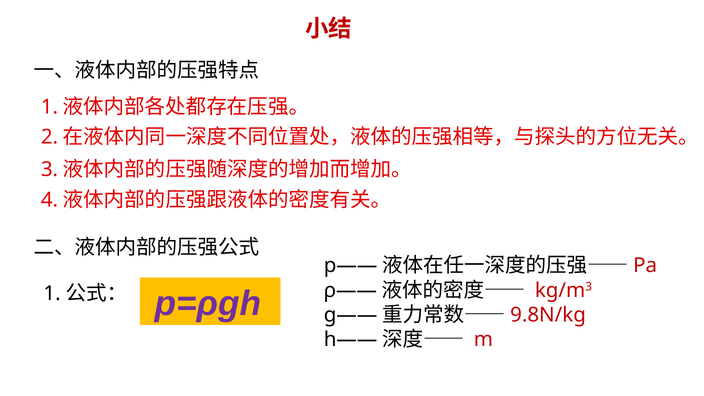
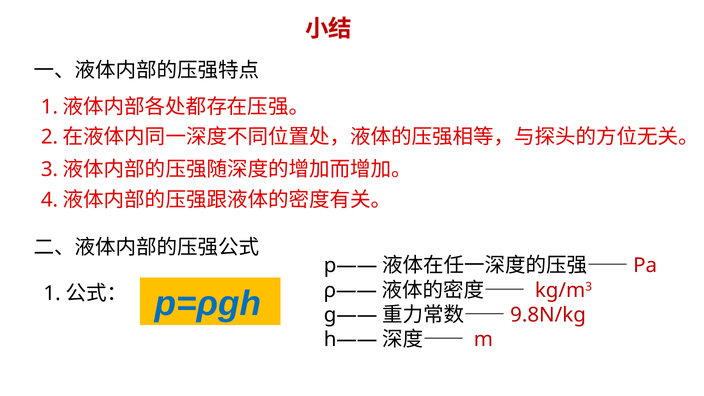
p=ρgh colour: purple -> blue (208, 304)
